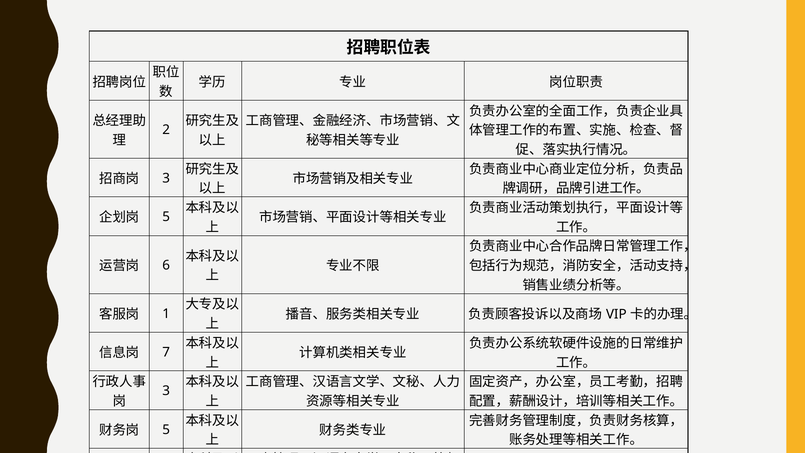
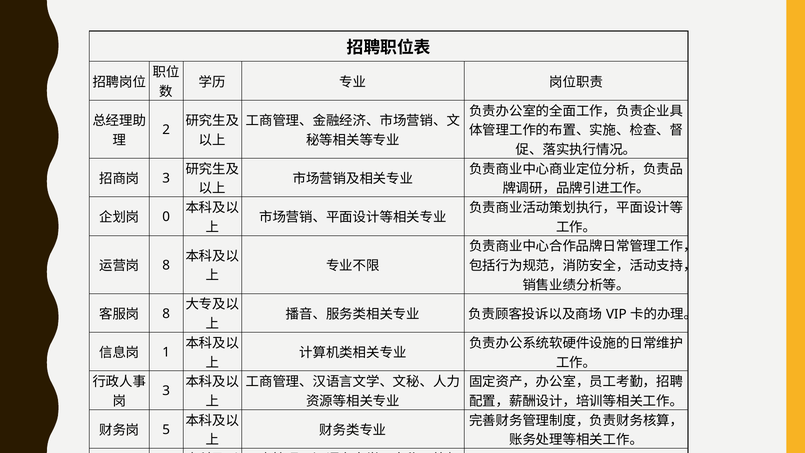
5: 5 -> 0 (166, 217)
6: 6 -> 8 (166, 265)
1: 1 -> 8 (166, 313)
7: 7 -> 1 (166, 352)
